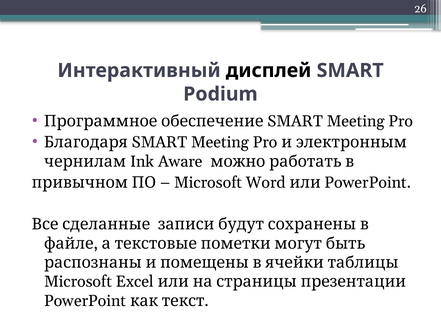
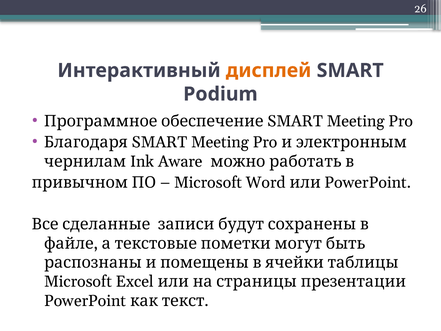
дисплей colour: black -> orange (269, 70)
